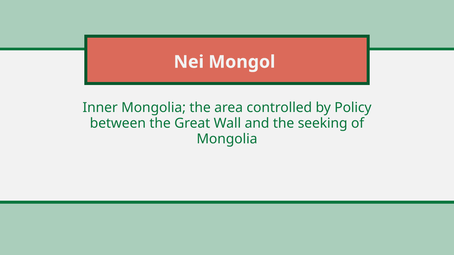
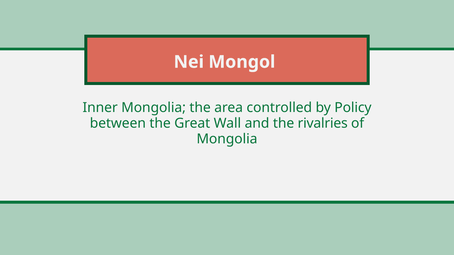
seeking: seeking -> rivalries (323, 123)
